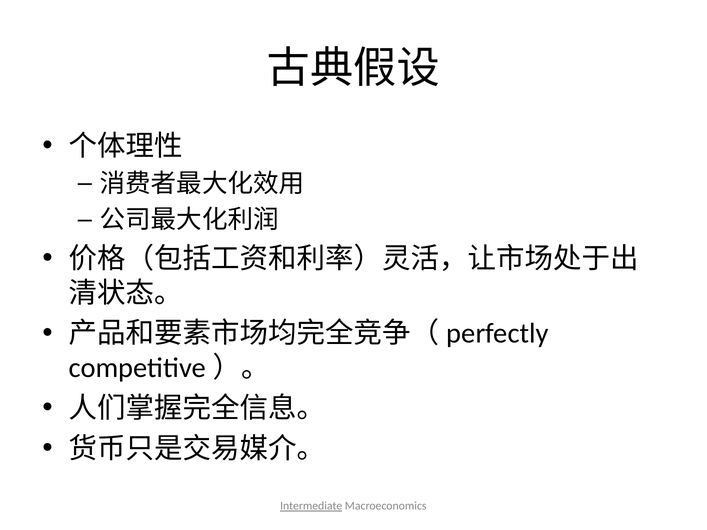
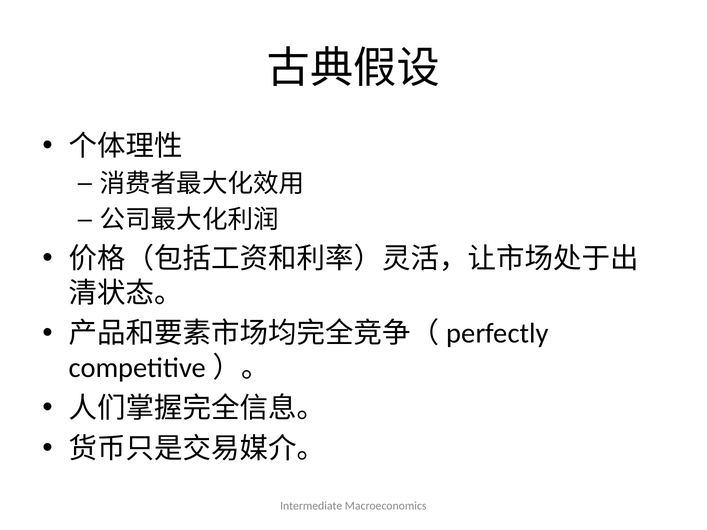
Intermediate underline: present -> none (311, 506)
